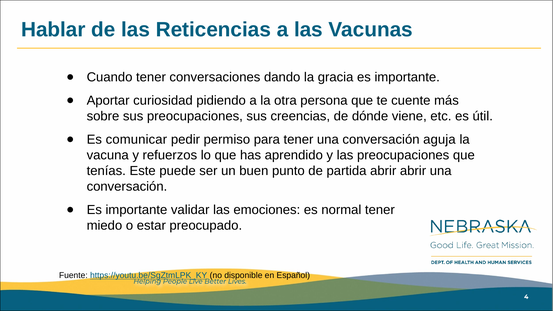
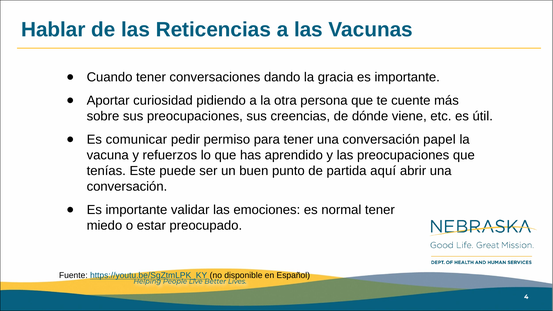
aguja: aguja -> papel (439, 140)
partida abrir: abrir -> aquí (383, 171)
